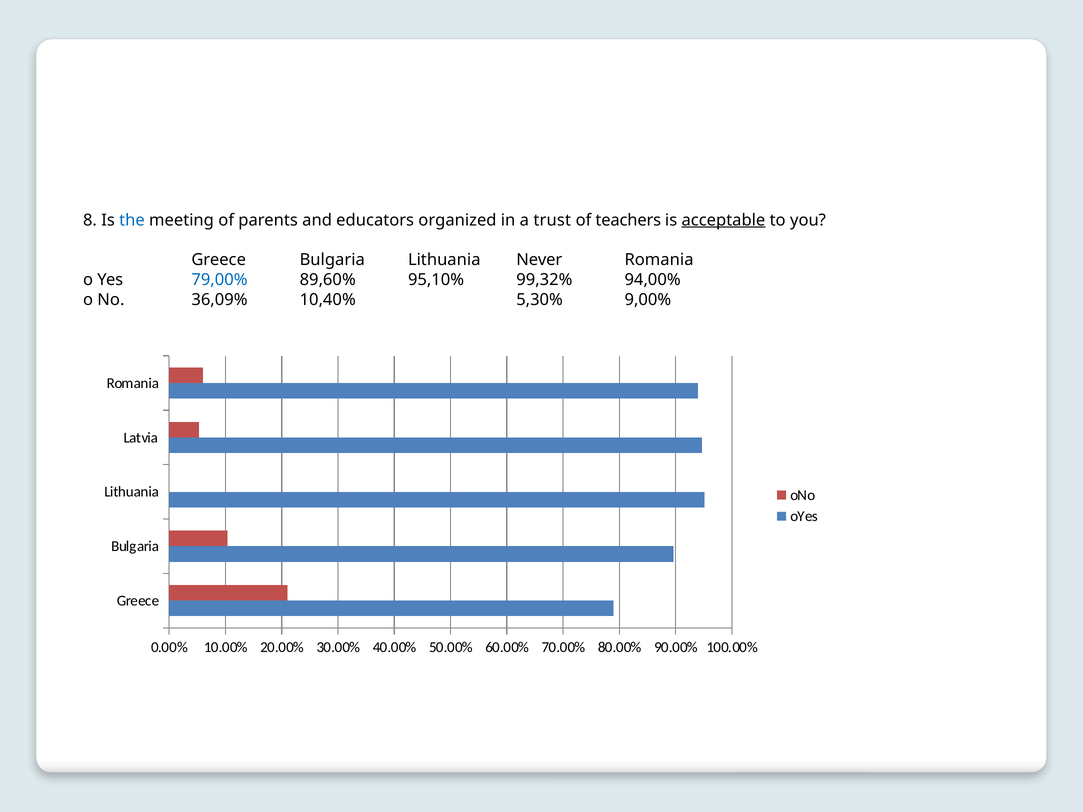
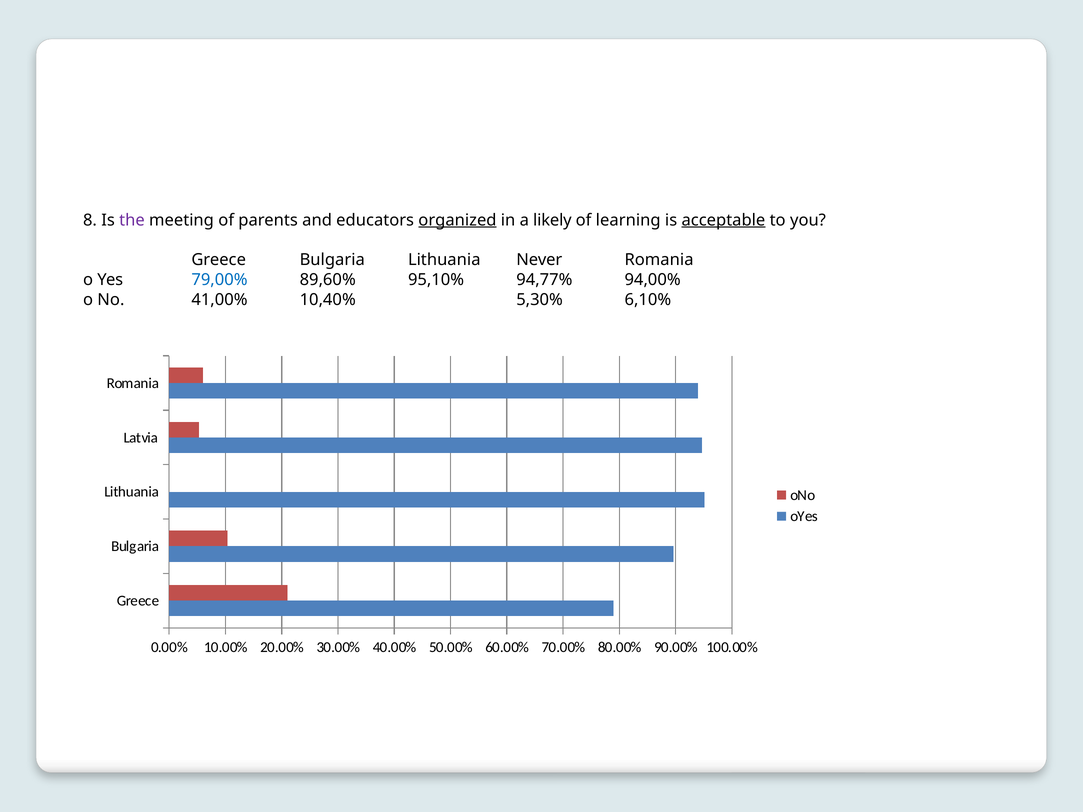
the colour: blue -> purple (132, 220)
organized underline: none -> present (457, 220)
trust: trust -> likely (552, 220)
teachers: teachers -> learning (628, 220)
99,32%: 99,32% -> 94,77% (544, 280)
36,09%: 36,09% -> 41,00% (219, 300)
9,00%: 9,00% -> 6,10% (648, 300)
